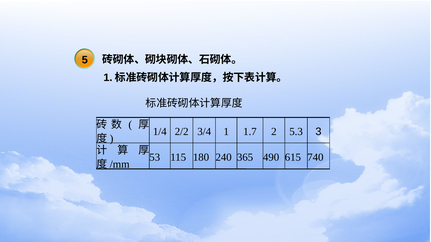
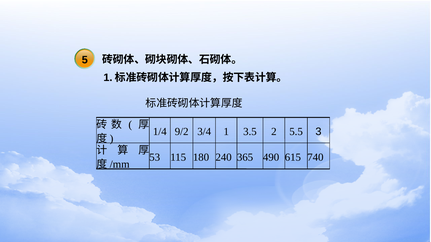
2/2: 2/2 -> 9/2 (182, 132)
1.7: 1.7 -> 3.5 (250, 132)
5.3: 5.3 -> 5.5 (296, 132)
